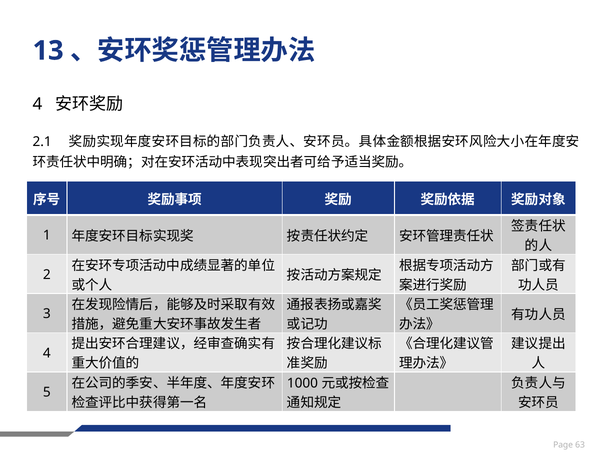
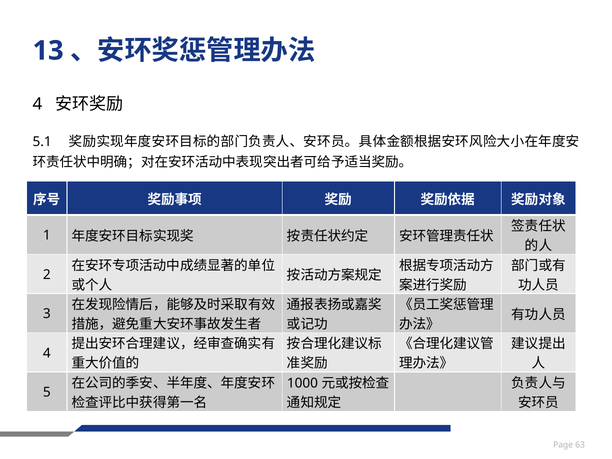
2.1: 2.1 -> 5.1 (42, 142)
